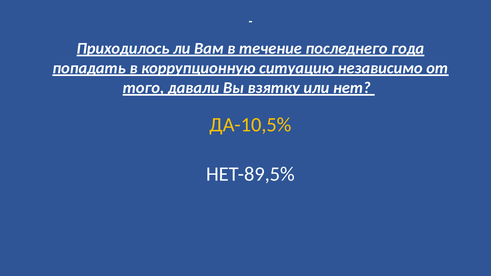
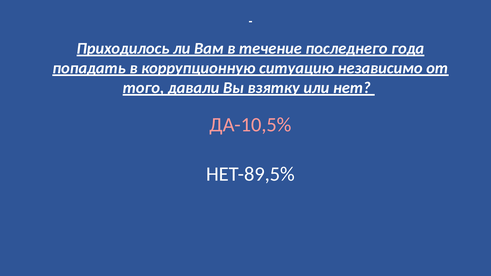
ДА-10,5% colour: yellow -> pink (251, 125)
